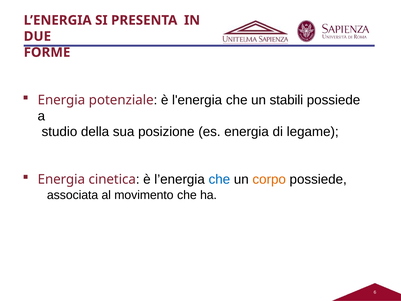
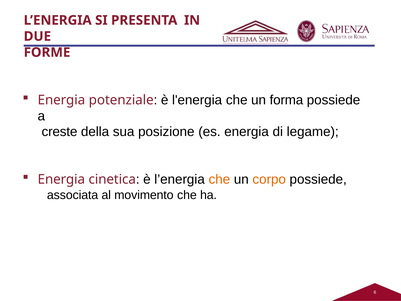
stabili: stabili -> forma (286, 100)
studio: studio -> creste (60, 132)
che colour: blue -> orange (219, 179)
